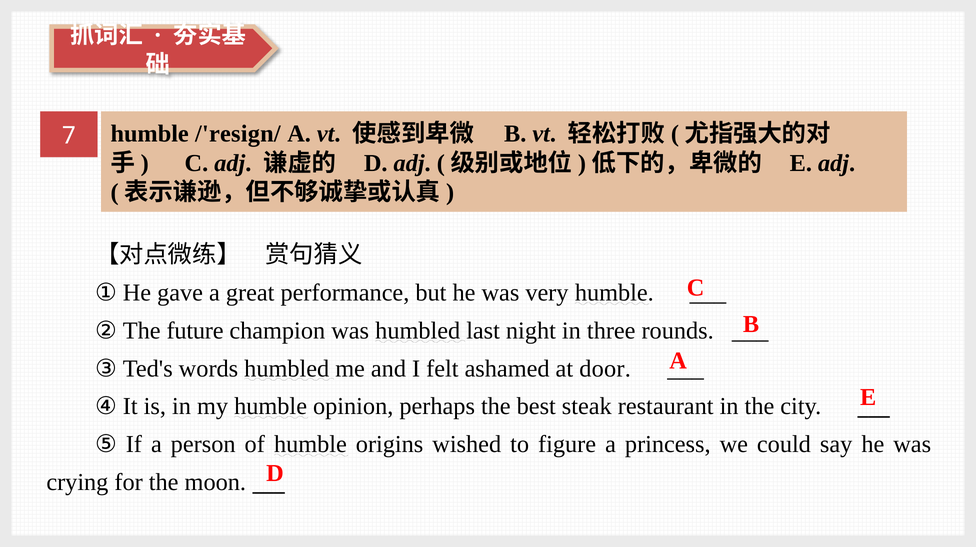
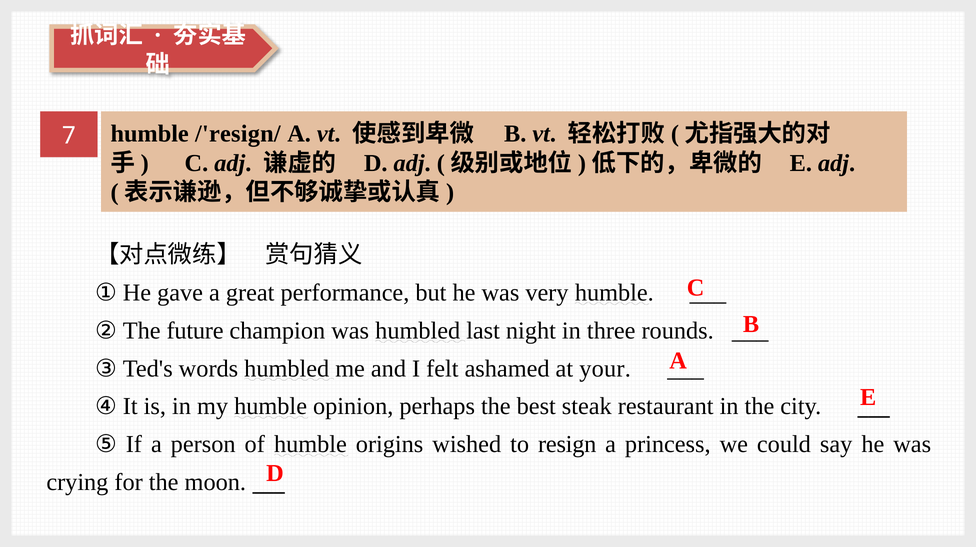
door: door -> your (605, 368)
figure: figure -> resign (567, 444)
